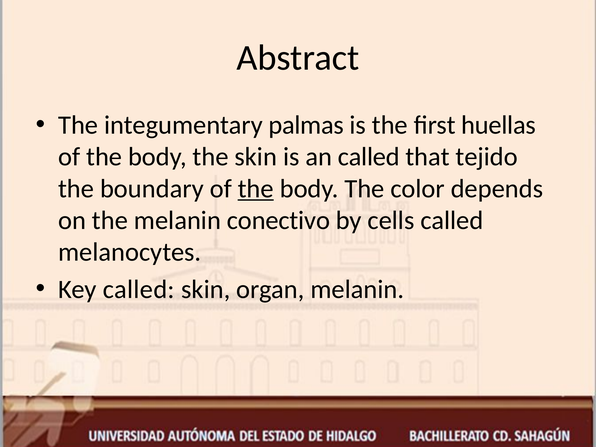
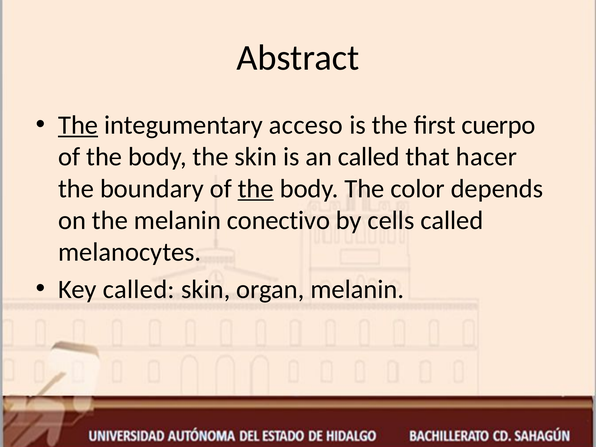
The underline: none -> present (78, 125)
palmas: palmas -> acceso (306, 125)
huellas: huellas -> cuerpo (499, 125)
tejido: tejido -> hacer (487, 157)
